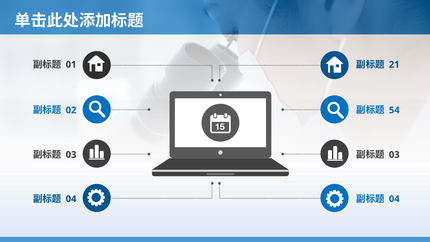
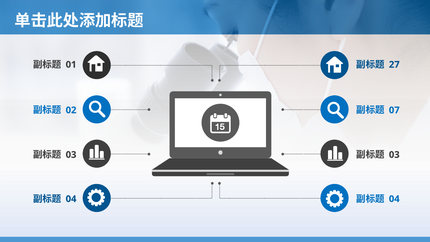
21: 21 -> 27 (394, 65)
54: 54 -> 07 (394, 110)
